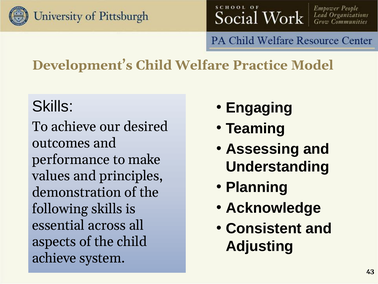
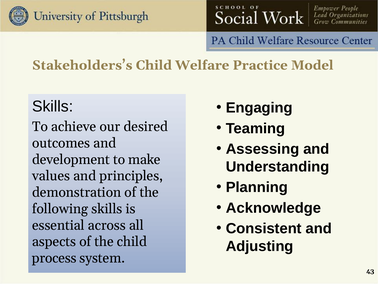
Development’s: Development’s -> Stakeholders’s (82, 65)
performance: performance -> development (71, 159)
achieve: achieve -> process (54, 258)
